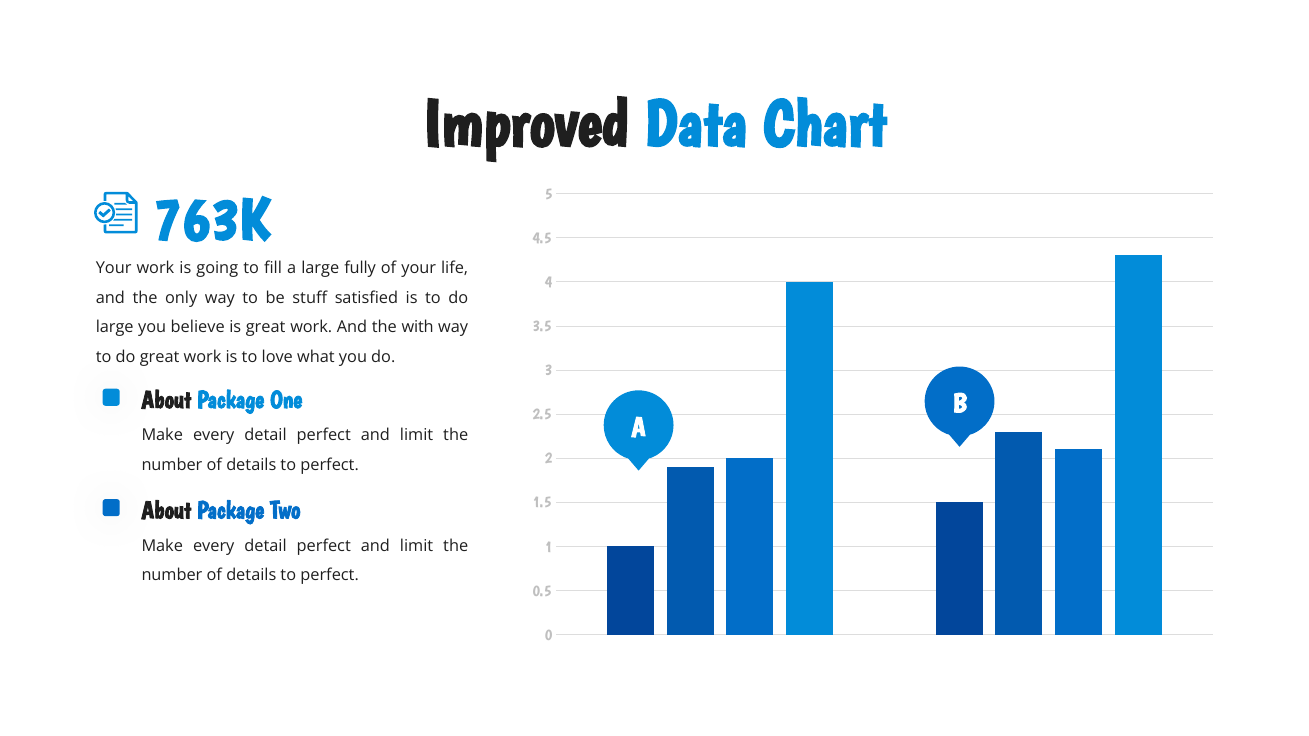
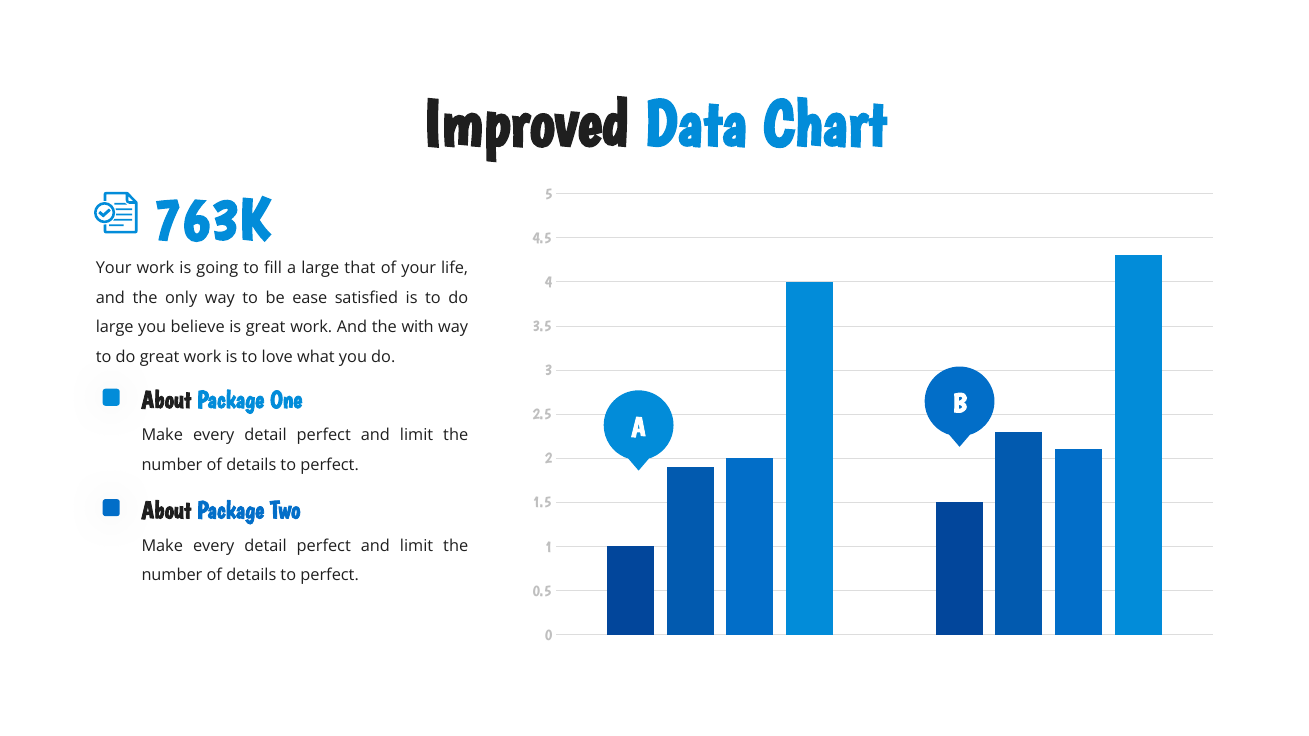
fully: fully -> that (360, 269)
stuff: stuff -> ease (310, 298)
